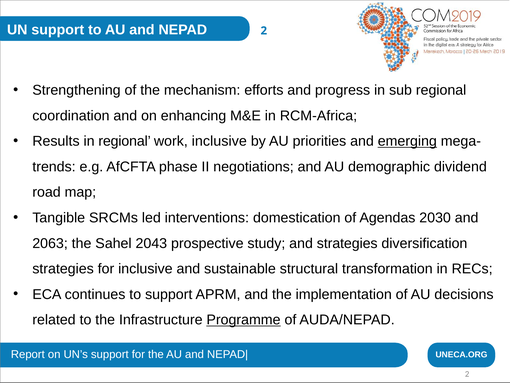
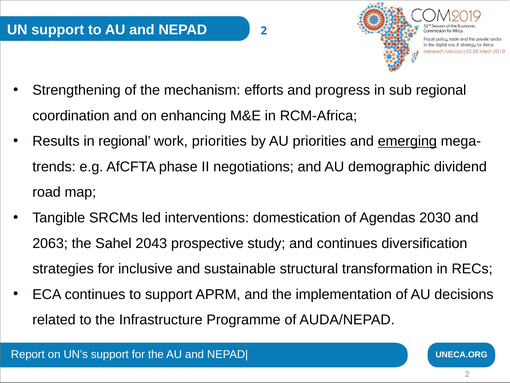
work inclusive: inclusive -> priorities (219, 141)
and strategies: strategies -> continues (347, 243)
Programme underline: present -> none (244, 320)
